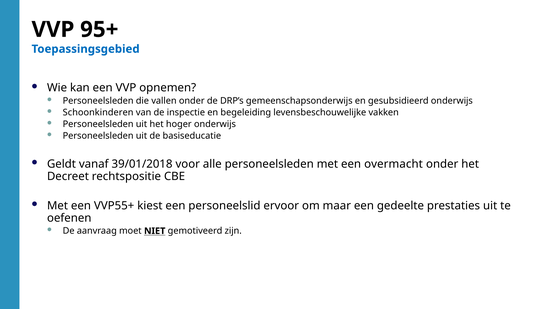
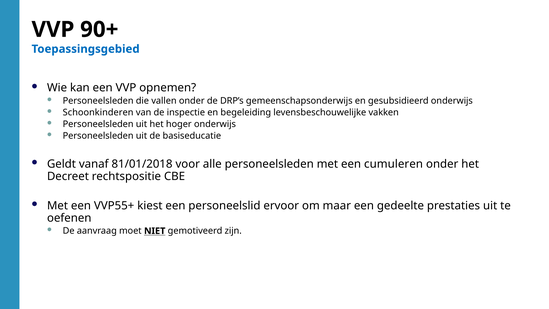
95+: 95+ -> 90+ (99, 30)
39/01/2018: 39/01/2018 -> 81/01/2018 (142, 164)
overmacht: overmacht -> cumuleren (394, 164)
